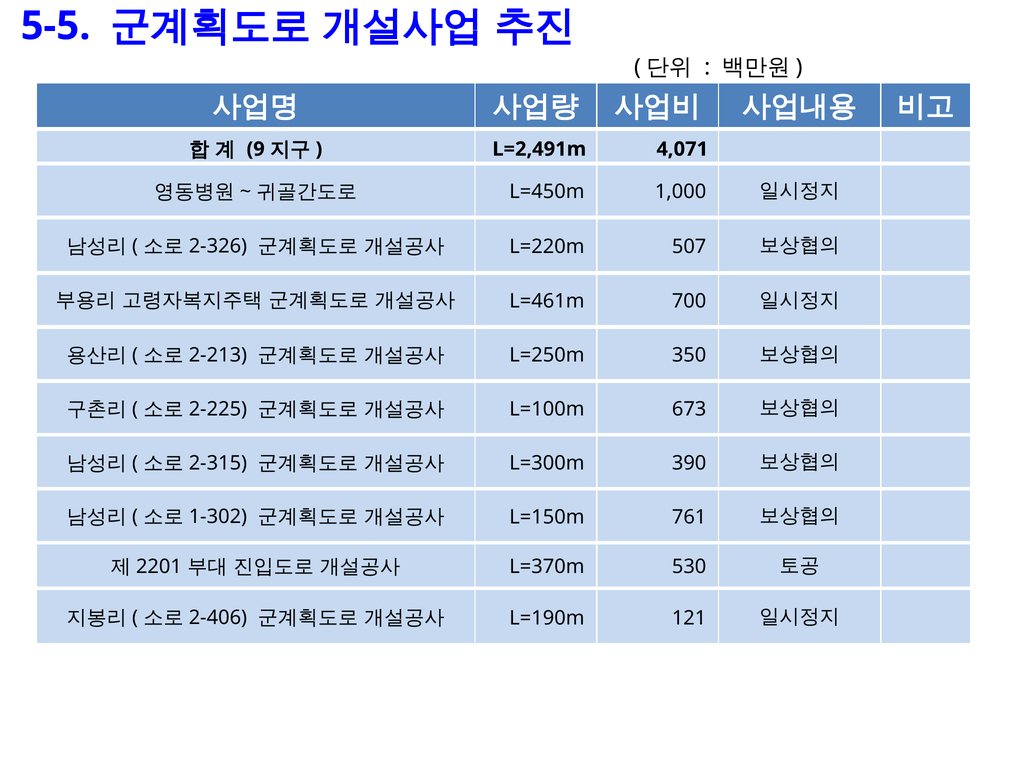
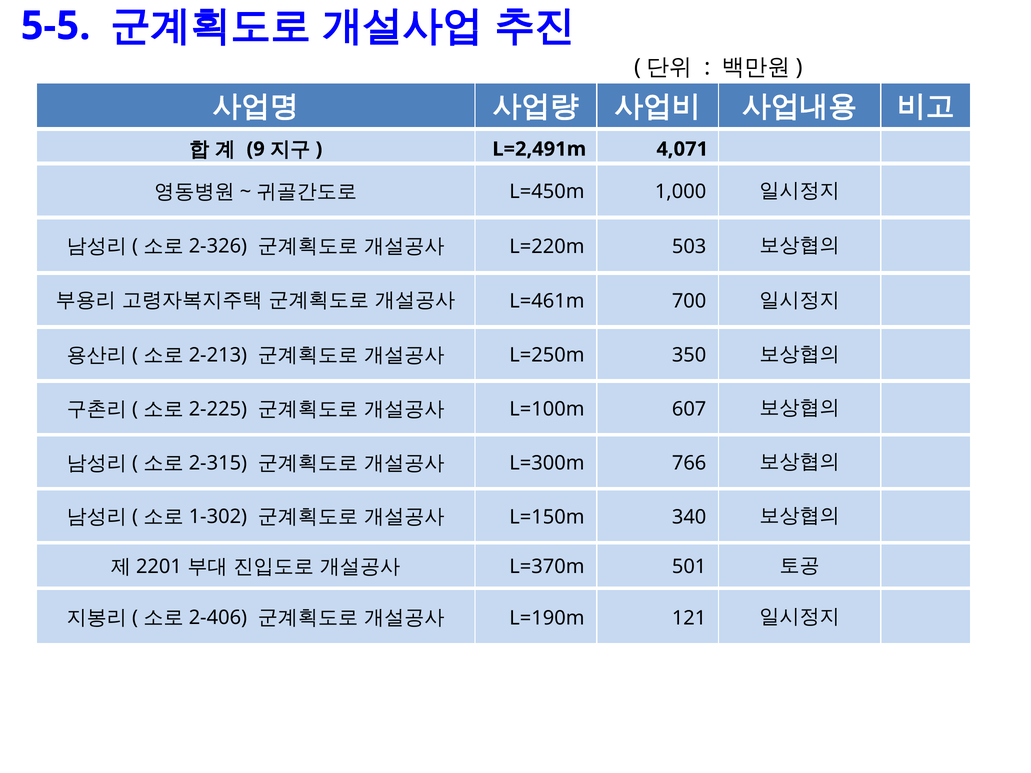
507: 507 -> 503 (689, 246)
673: 673 -> 607 (689, 409)
390: 390 -> 766 (689, 463)
761: 761 -> 340 (689, 517)
530: 530 -> 501 (689, 567)
